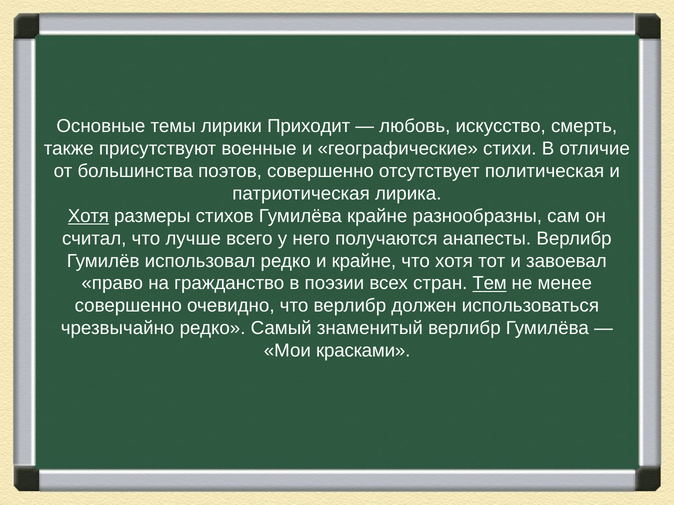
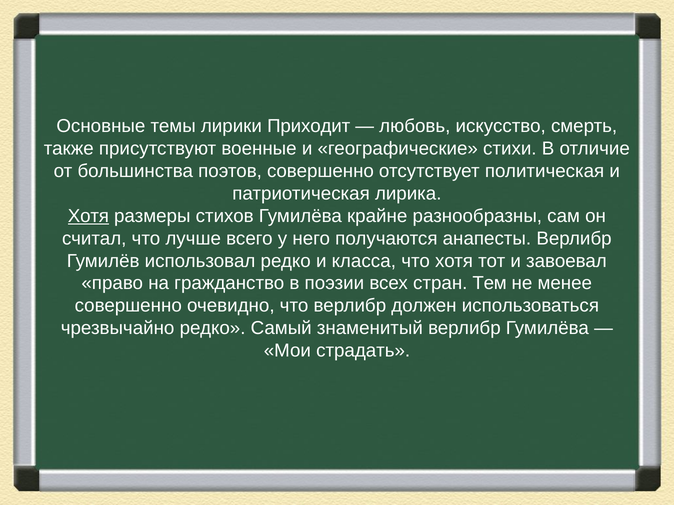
и крайне: крайне -> класса (364, 261)
Тем underline: present -> none (490, 284)
красками: красками -> страдать (363, 351)
